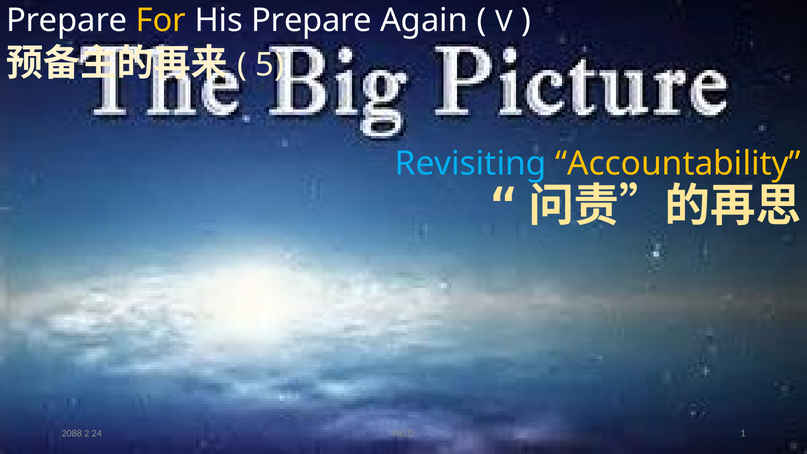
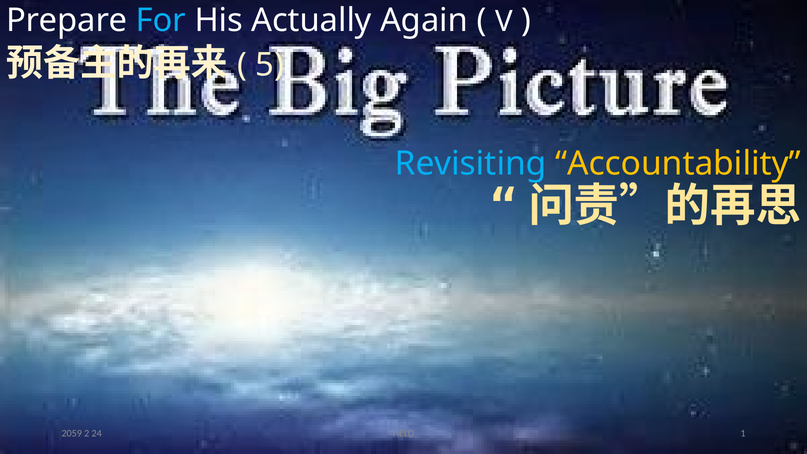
For colour: yellow -> light blue (161, 21)
His Prepare: Prepare -> Actually (312, 21)
2088: 2088 -> 2059 (72, 433)
